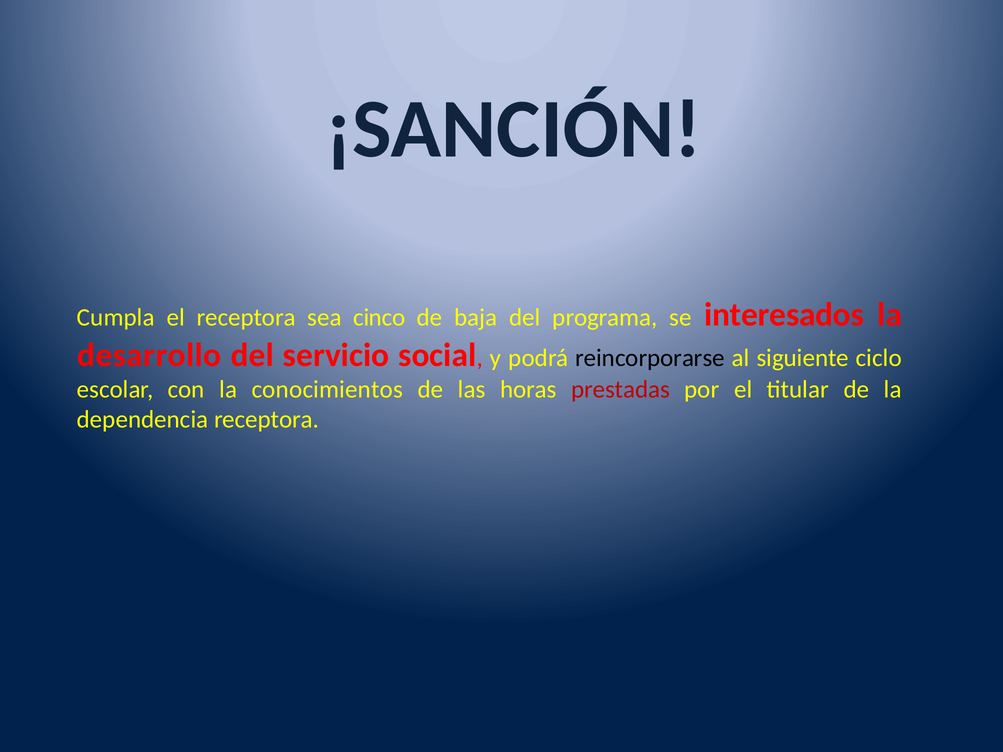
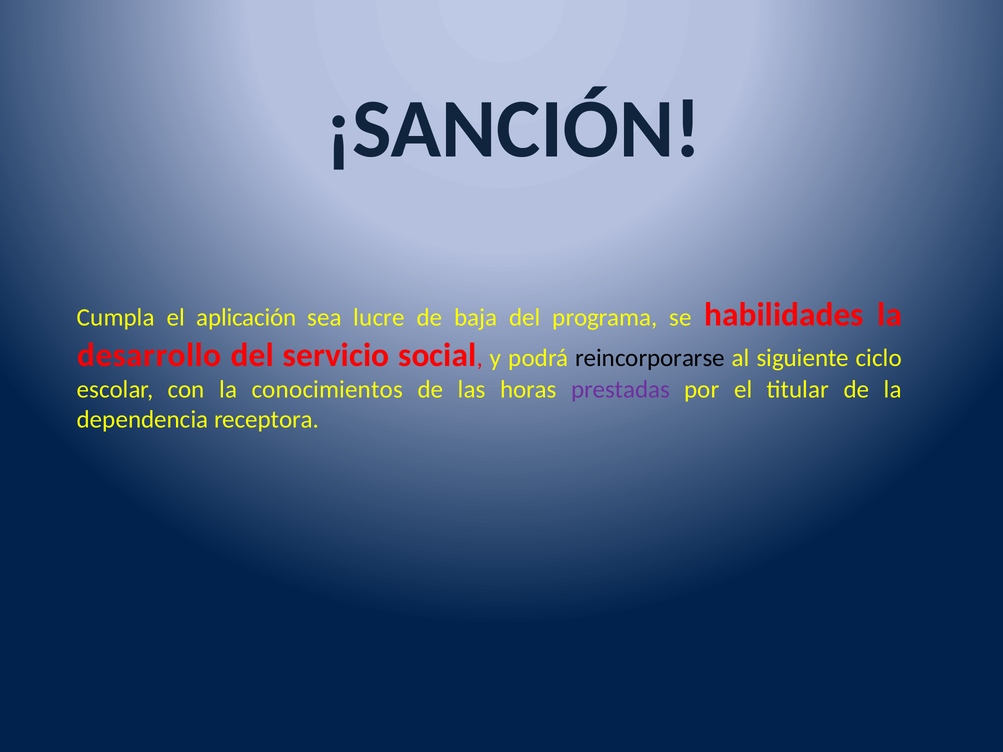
el receptora: receptora -> aplicación (246, 318)
cinco: cinco -> lucre (379, 318)
interesados: interesados -> habilidades (784, 315)
prestadas colour: red -> purple (620, 390)
